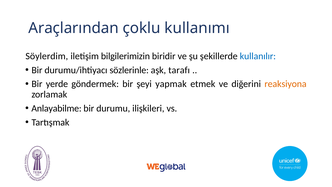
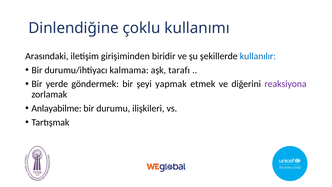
Araçlarından: Araçlarından -> Dinlendiğine (74, 28)
Söylerdim: Söylerdim -> Arasındaki (47, 56)
bilgilerimizin: bilgilerimizin -> girişiminden (125, 56)
sözlerinle: sözlerinle -> kalmama (129, 70)
reaksiyona colour: orange -> purple (285, 84)
